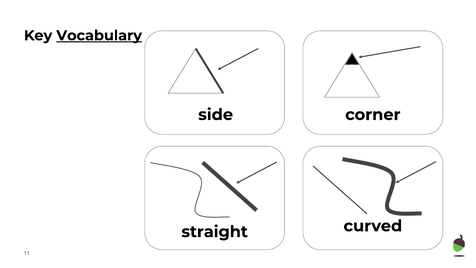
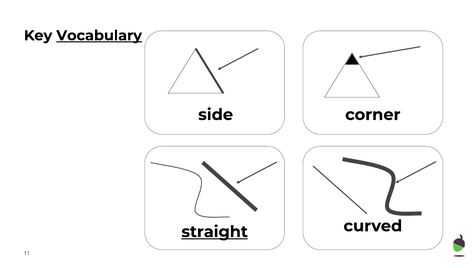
straight underline: none -> present (215, 232)
